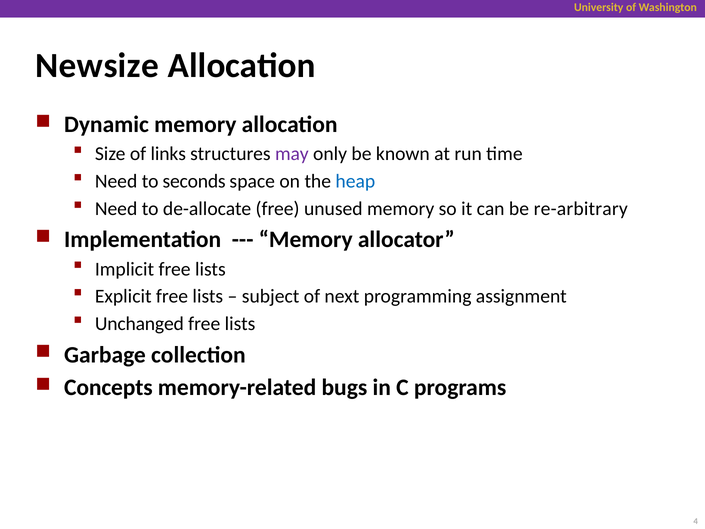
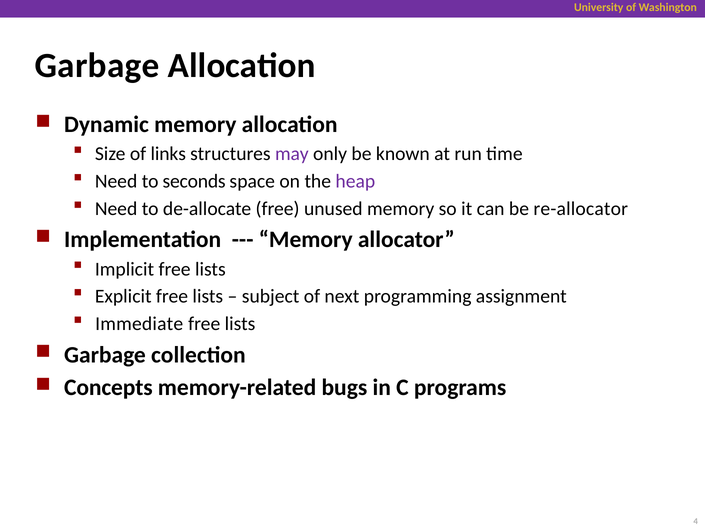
Newsize: Newsize -> Garbage (97, 65)
heap colour: blue -> purple (355, 181)
re-arbitrary: re-arbitrary -> re-allocator (581, 209)
Unchanged: Unchanged -> Immediate (139, 324)
